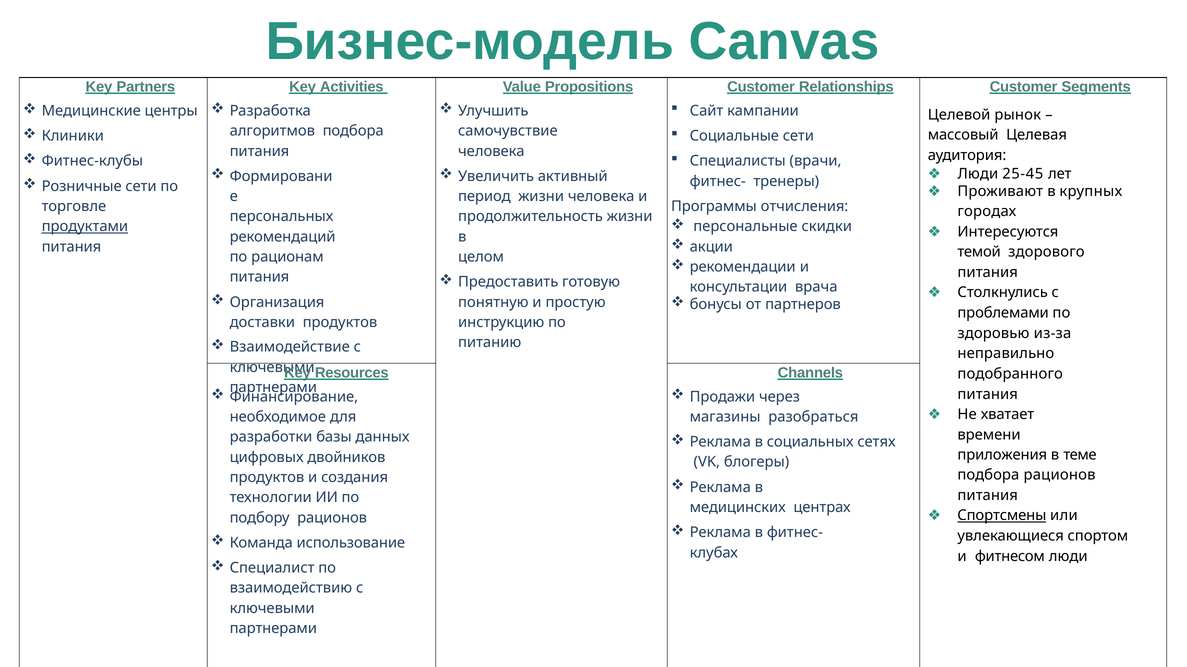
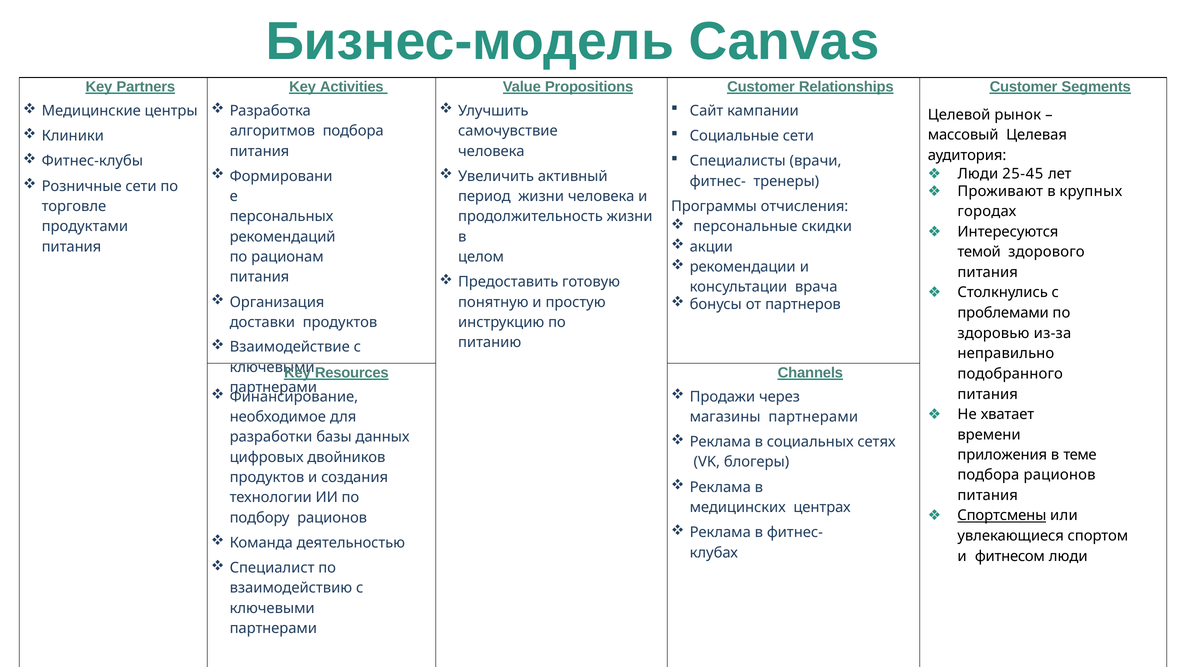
продуктами underline: present -> none (85, 227)
магазины разобраться: разобраться -> партнерами (813, 417)
Команда использование: использование -> деятельностью (351, 543)
